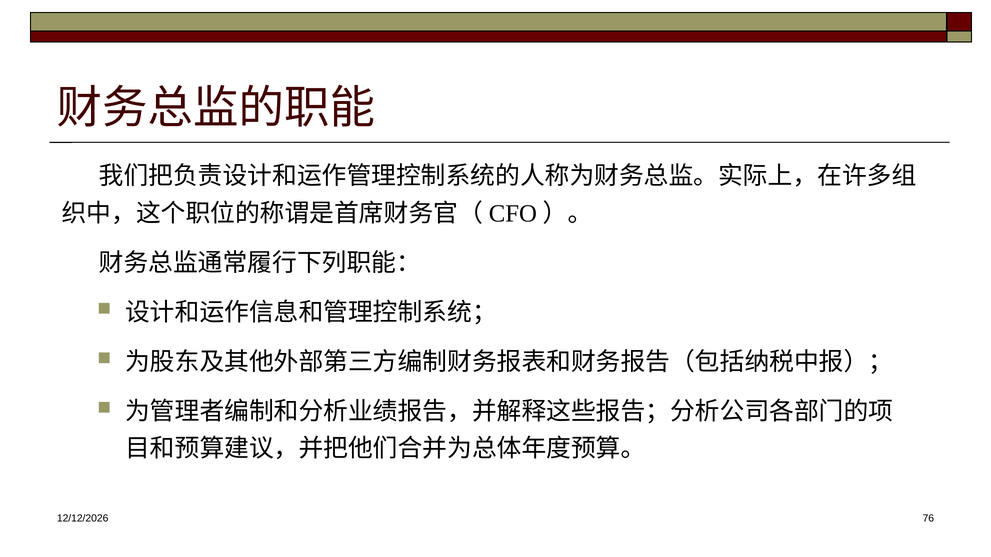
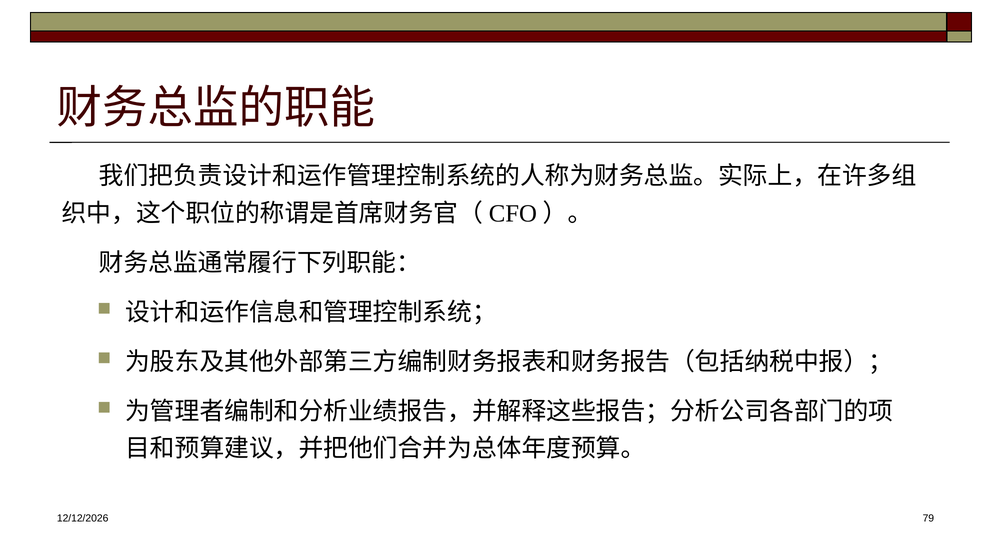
76: 76 -> 79 (928, 519)
